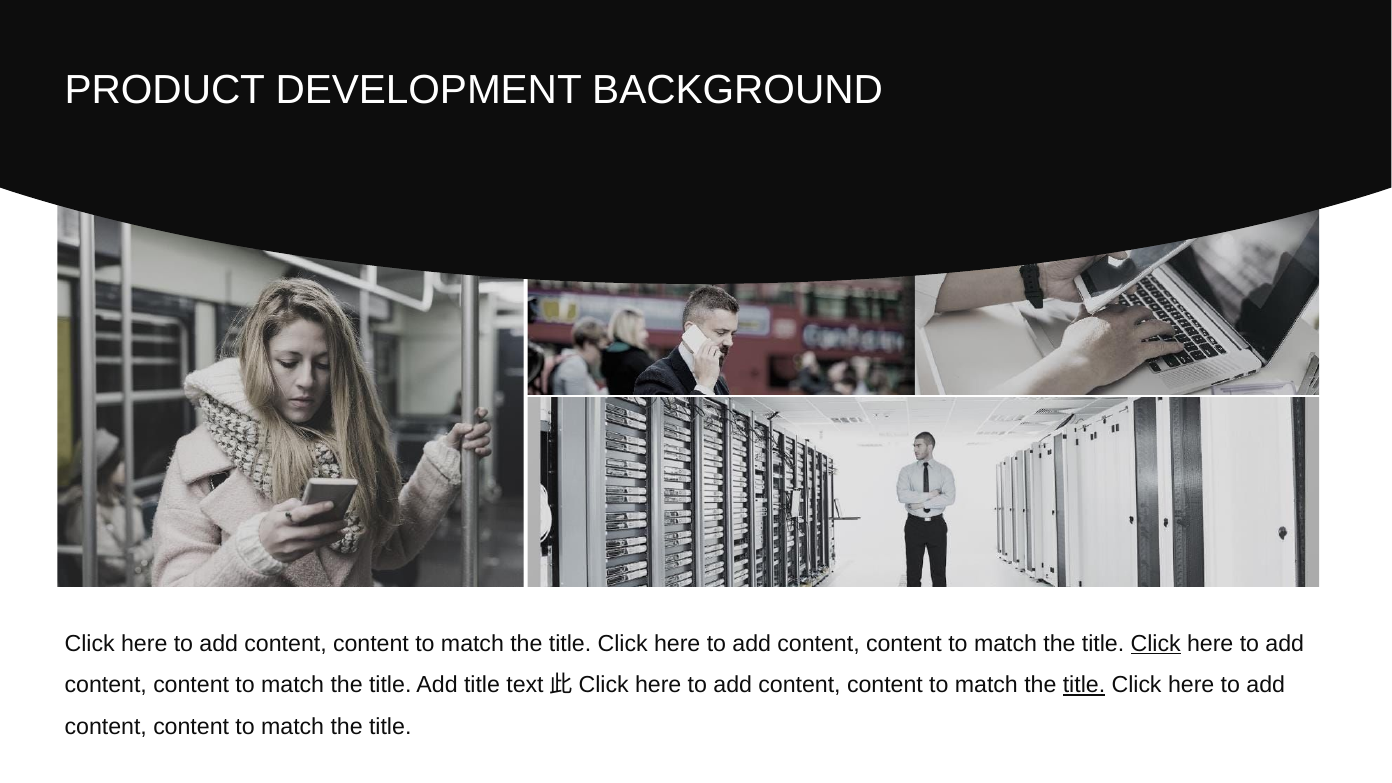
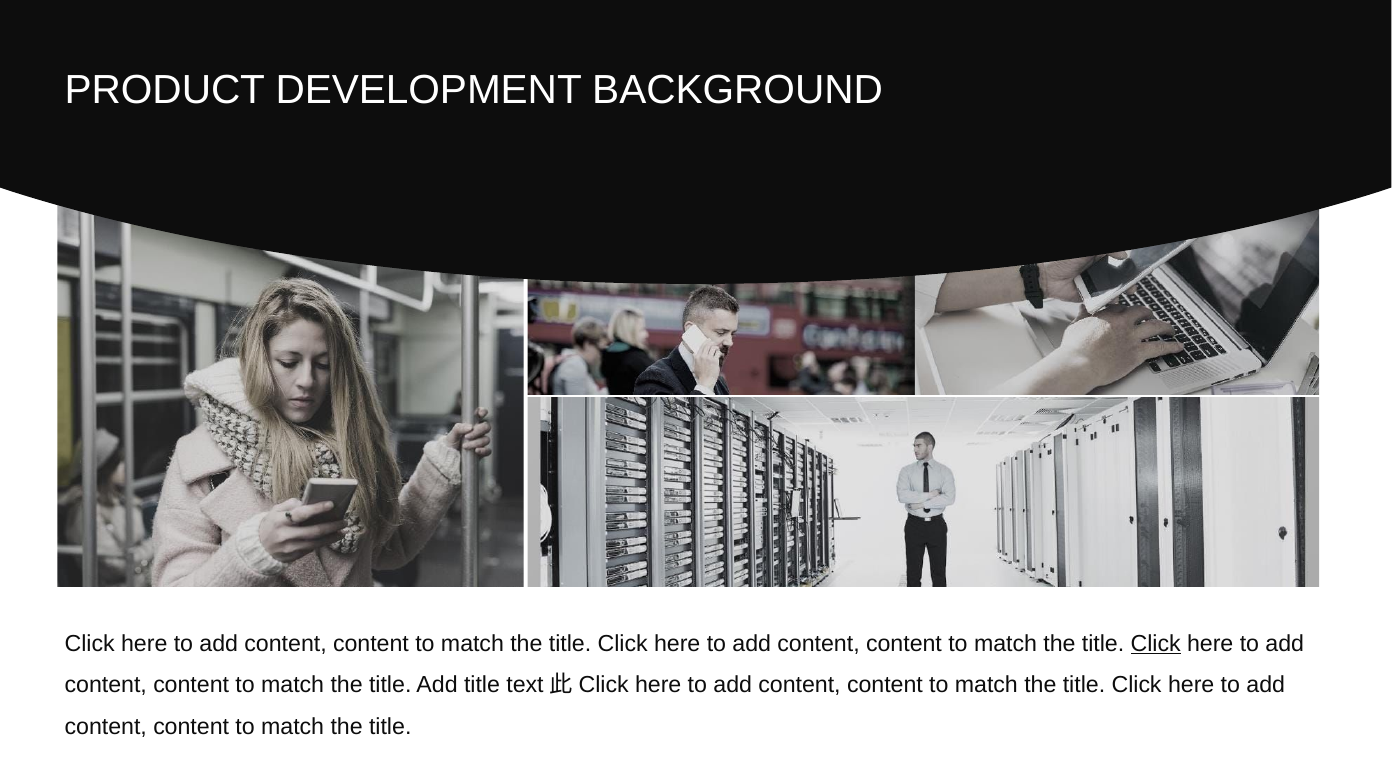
title underline: present -> none (1084, 685)
